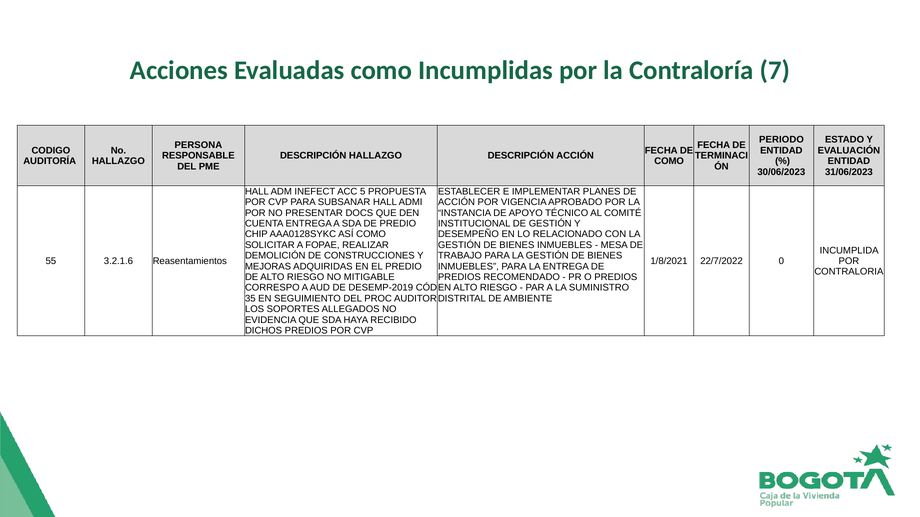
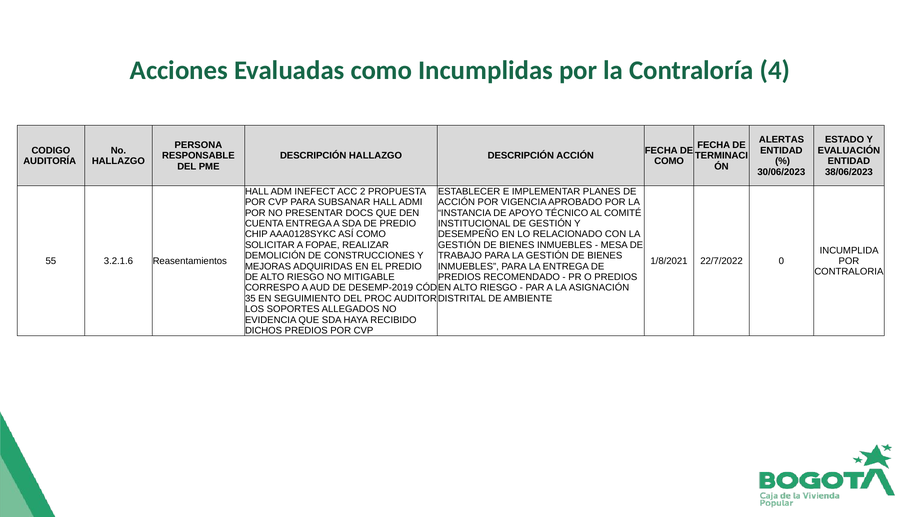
7: 7 -> 4 (775, 70)
PERIODO: PERIODO -> ALERTAS (782, 140)
31/06/2023: 31/06/2023 -> 38/06/2023 (849, 172)
5: 5 -> 2 (363, 192)
SUMINISTRO: SUMINISTRO -> ASIGNACIÓN (599, 288)
